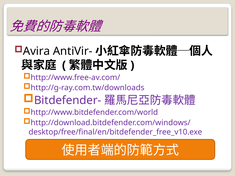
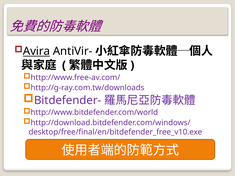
Avira underline: none -> present (36, 51)
